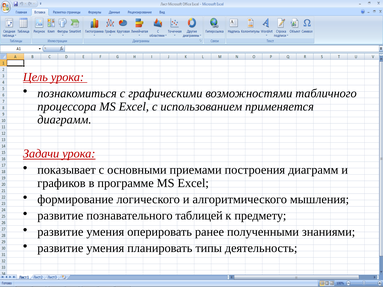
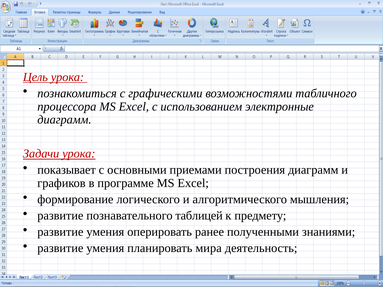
применяется: применяется -> электронные (280, 107)
типы: типы -> мира (209, 248)
